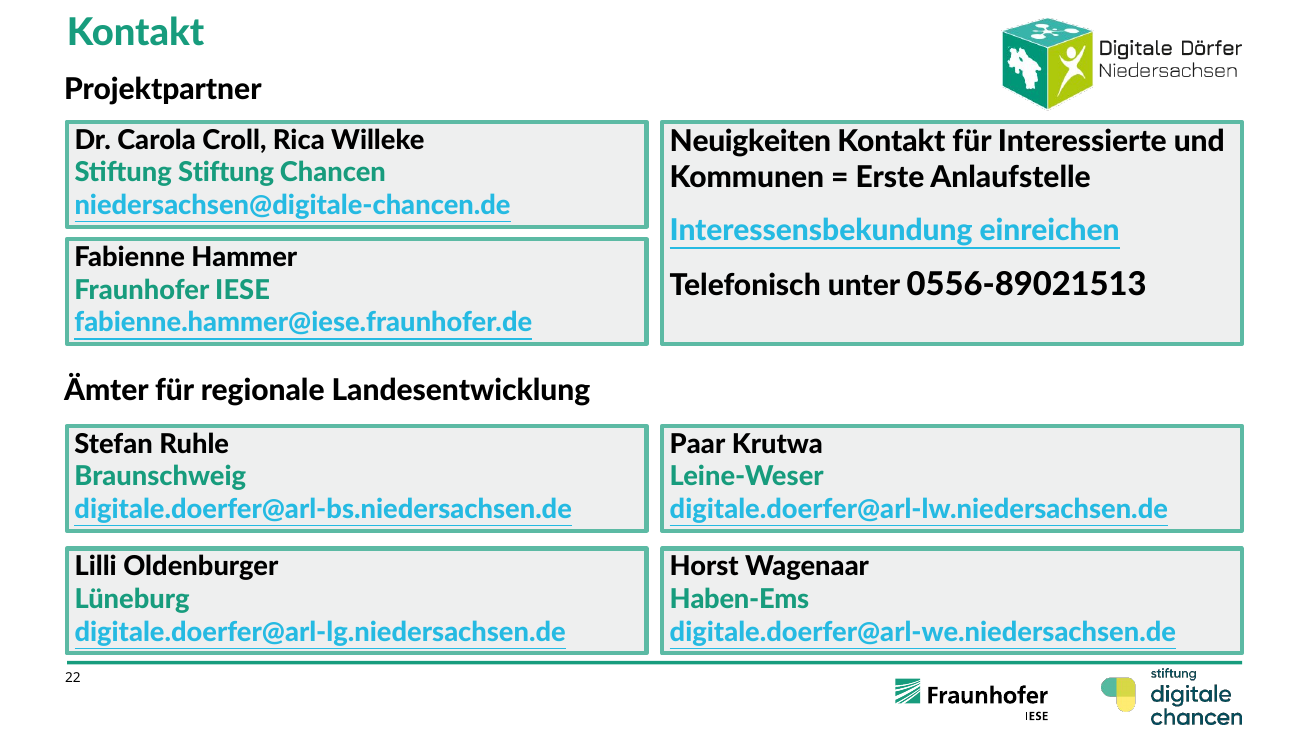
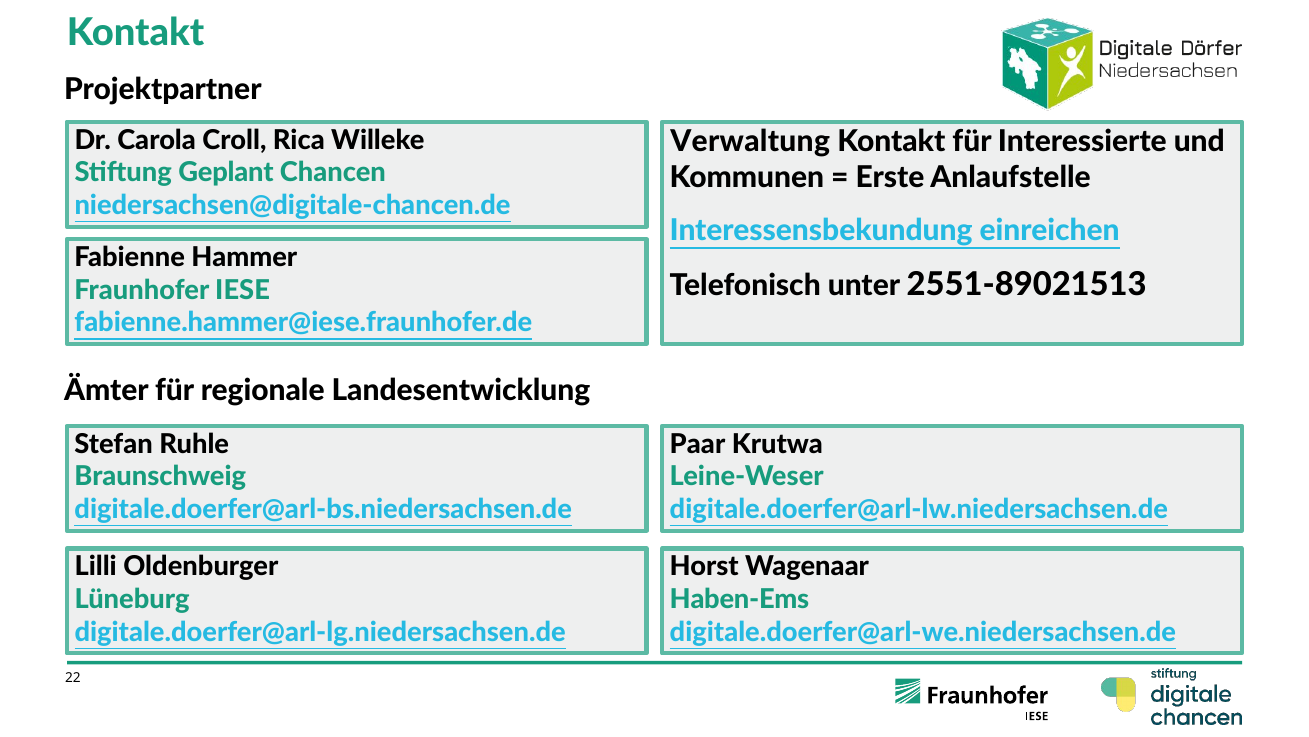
Neuigkeiten: Neuigkeiten -> Verwaltung (750, 142)
Stiftung Stiftung: Stiftung -> Geplant (226, 173)
0556-89021513: 0556-89021513 -> 2551-89021513 (1027, 284)
